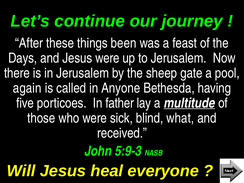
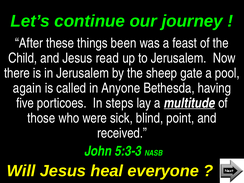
Days: Days -> Child (23, 58)
Jesus were: were -> read (107, 58)
father: father -> steps (119, 103)
what: what -> point (180, 118)
5:9-3: 5:9-3 -> 5:3-3 (128, 151)
